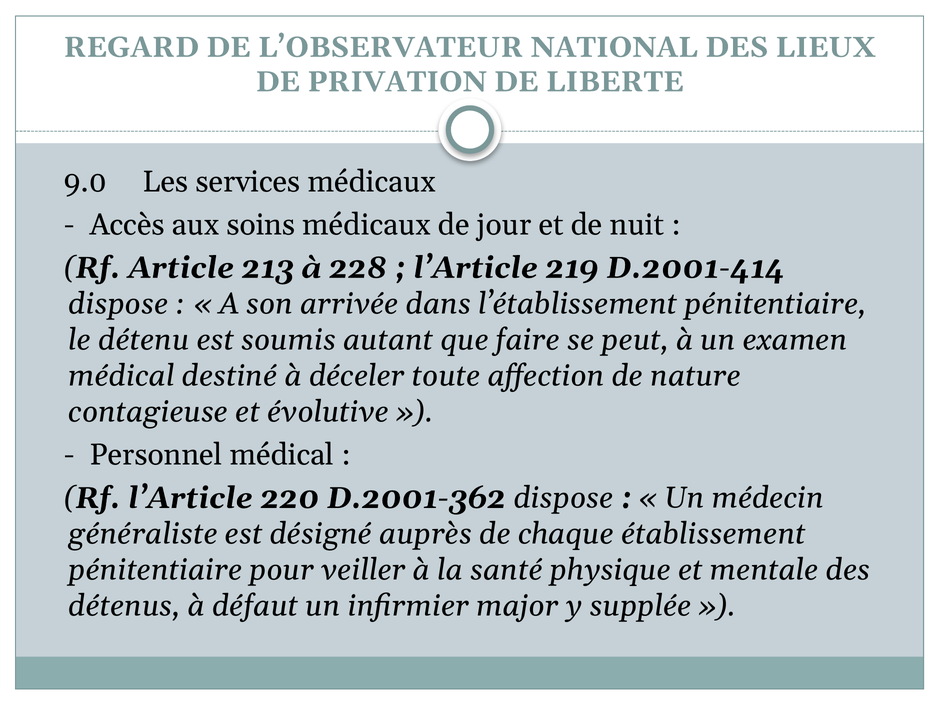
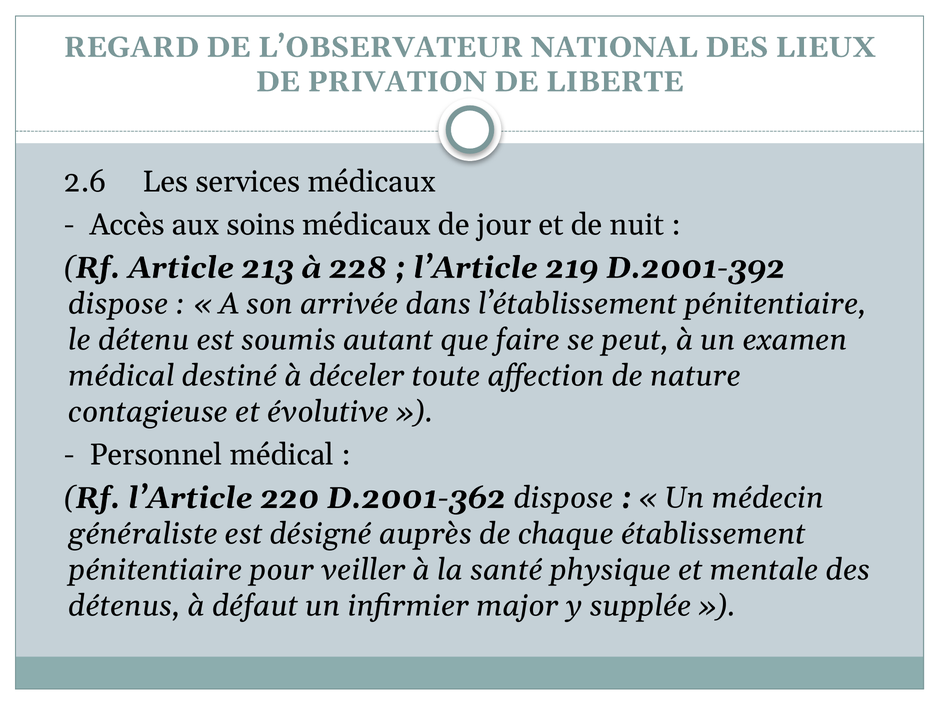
9.0: 9.0 -> 2.6 (85, 182)
D.2001-414: D.2001-414 -> D.2001-392 (696, 268)
